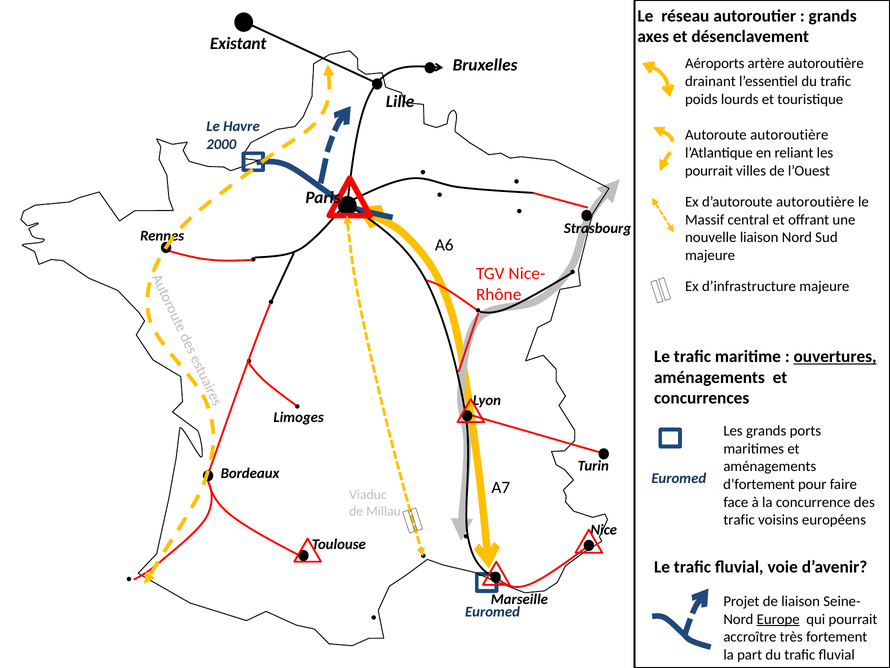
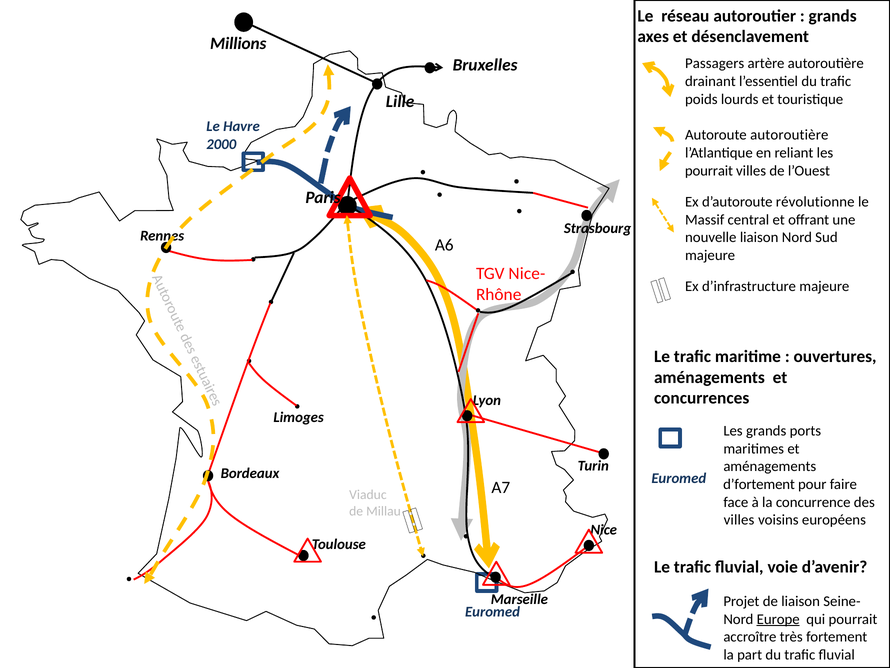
Existant: Existant -> Millions (238, 44)
Aéroports: Aéroports -> Passagers (715, 63)
d’autoroute autoroutière: autoroutière -> révolutionne (815, 202)
ouvertures underline: present -> none (835, 356)
trafic: trafic -> villes (739, 520)
